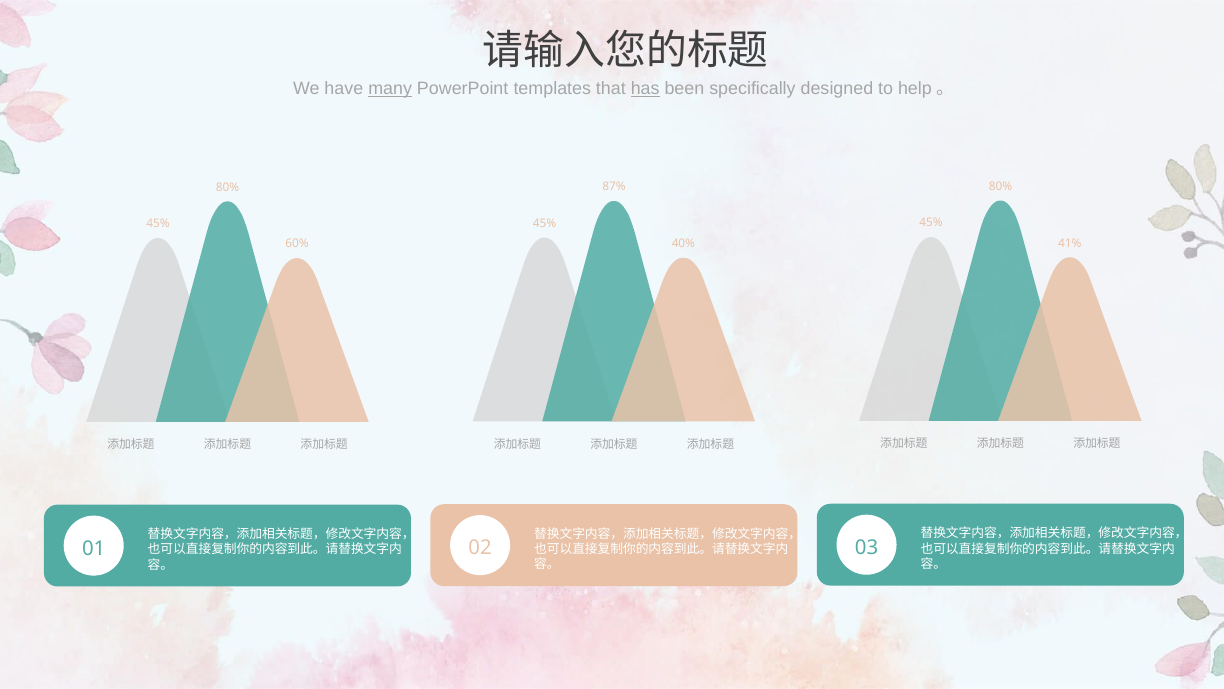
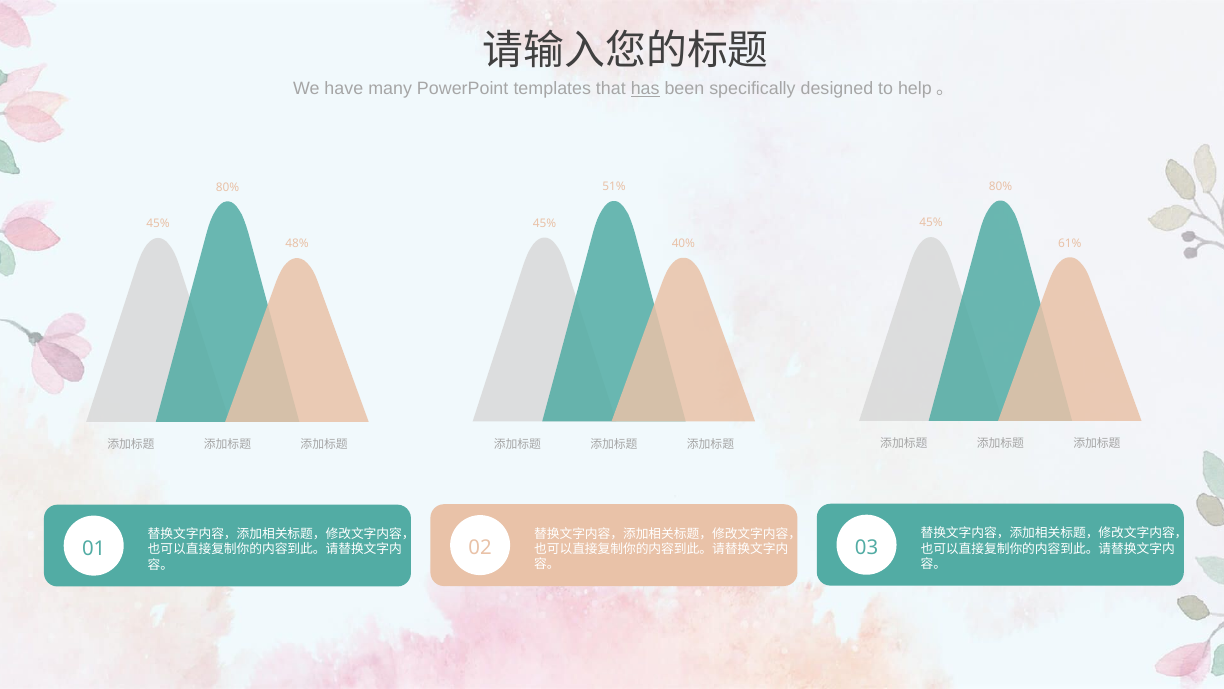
many underline: present -> none (390, 89)
87%: 87% -> 51% (614, 187)
41%: 41% -> 61% (1070, 243)
60%: 60% -> 48% (297, 244)
